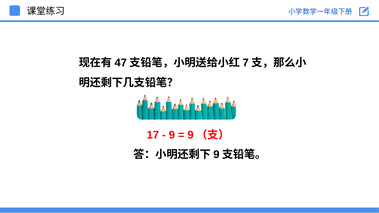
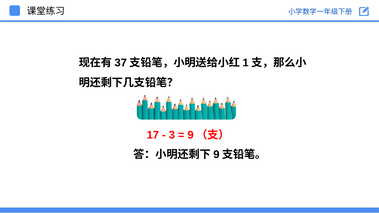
47: 47 -> 37 (121, 63)
7: 7 -> 1 (246, 63)
9: 9 -> 3 (172, 135)
